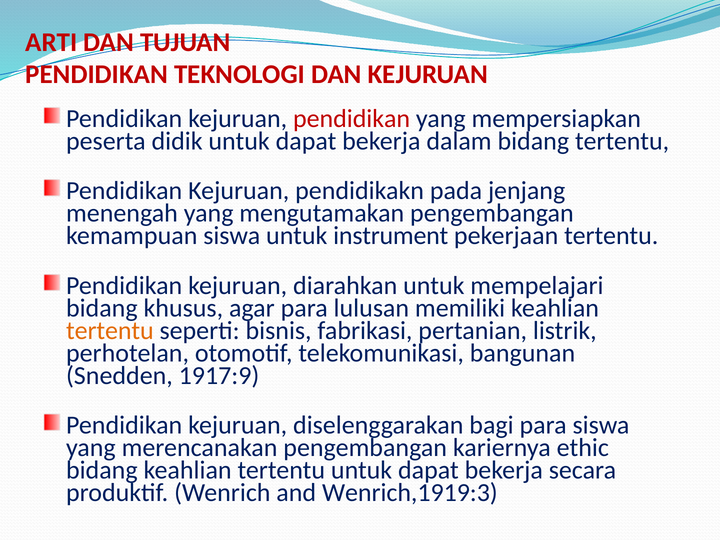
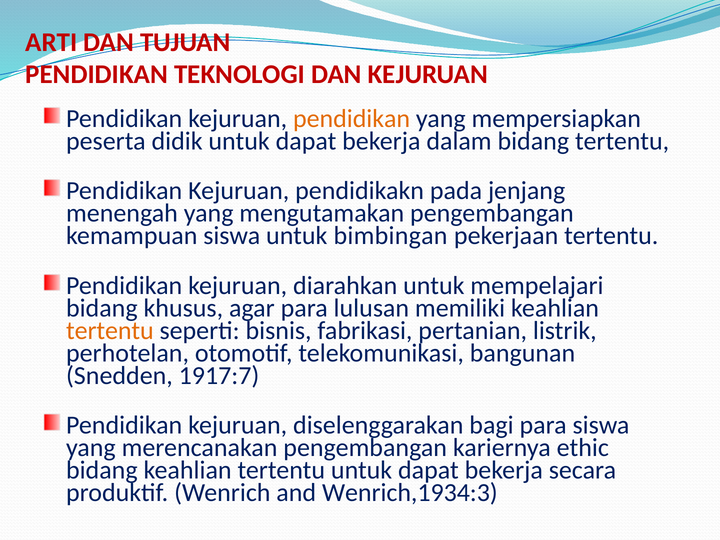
pendidikan colour: red -> orange (352, 118)
instrument: instrument -> bimbingan (391, 236)
1917:9: 1917:9 -> 1917:7 (219, 375)
Wenrich,1919:3: Wenrich,1919:3 -> Wenrich,1934:3 (410, 493)
